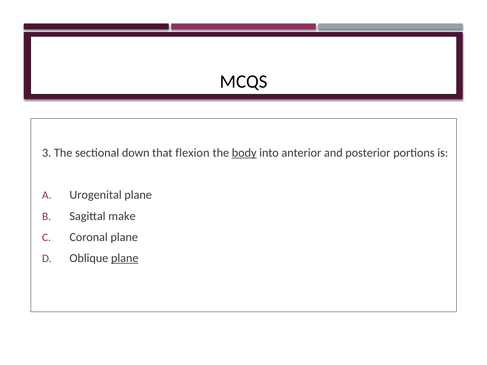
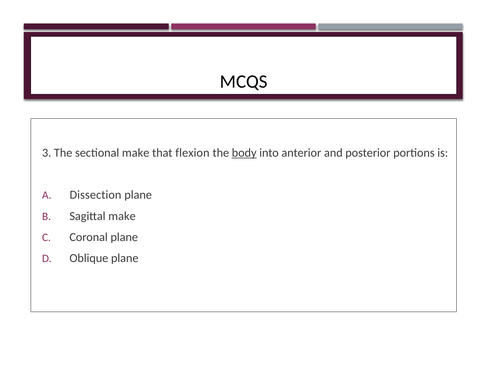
sectional down: down -> make (136, 153)
Urogenital: Urogenital -> Dissection (96, 195)
plane underline: present -> none (125, 258)
